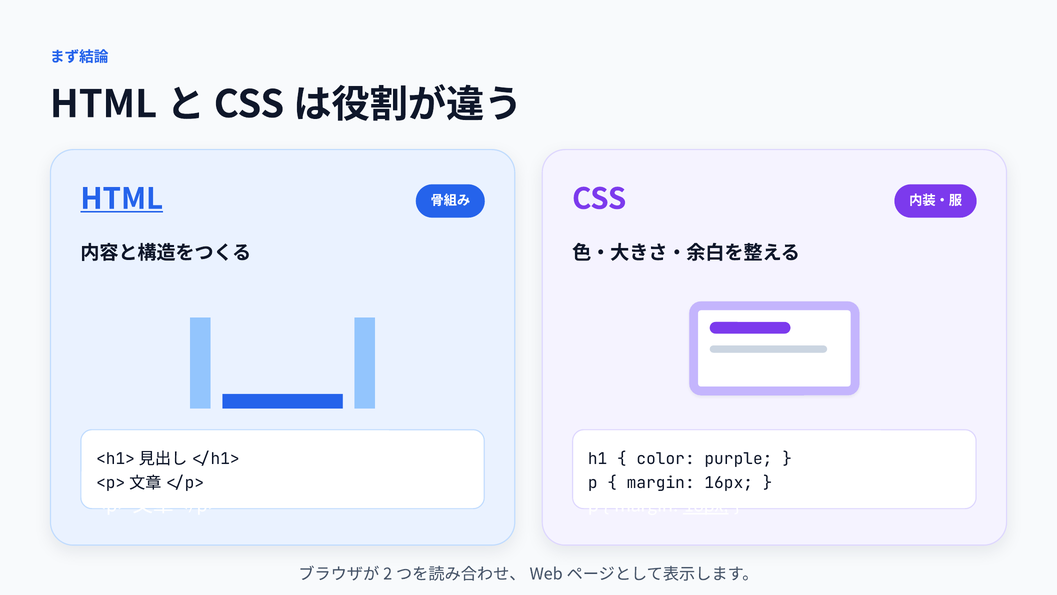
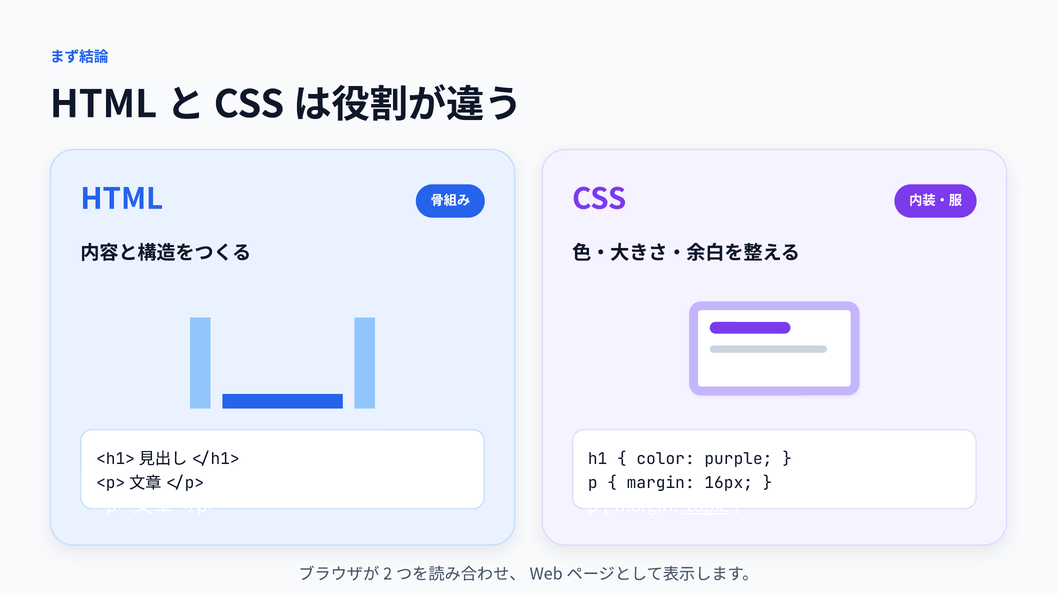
HTML underline: present -> none (122, 199)
